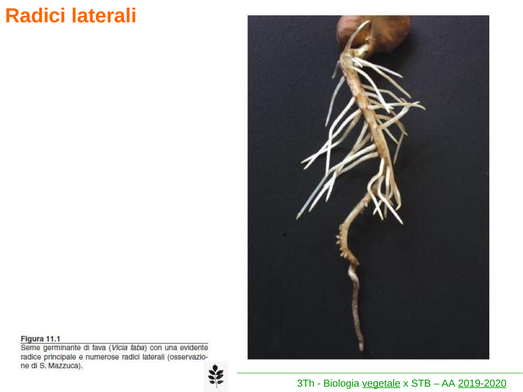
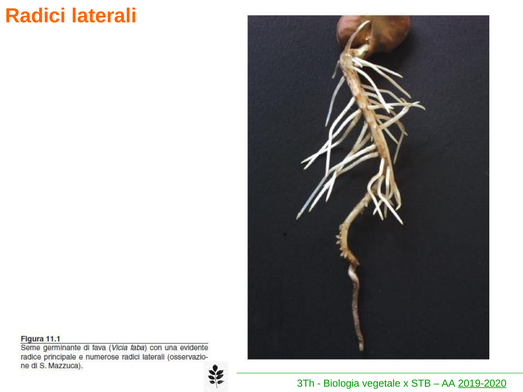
vegetale underline: present -> none (381, 384)
